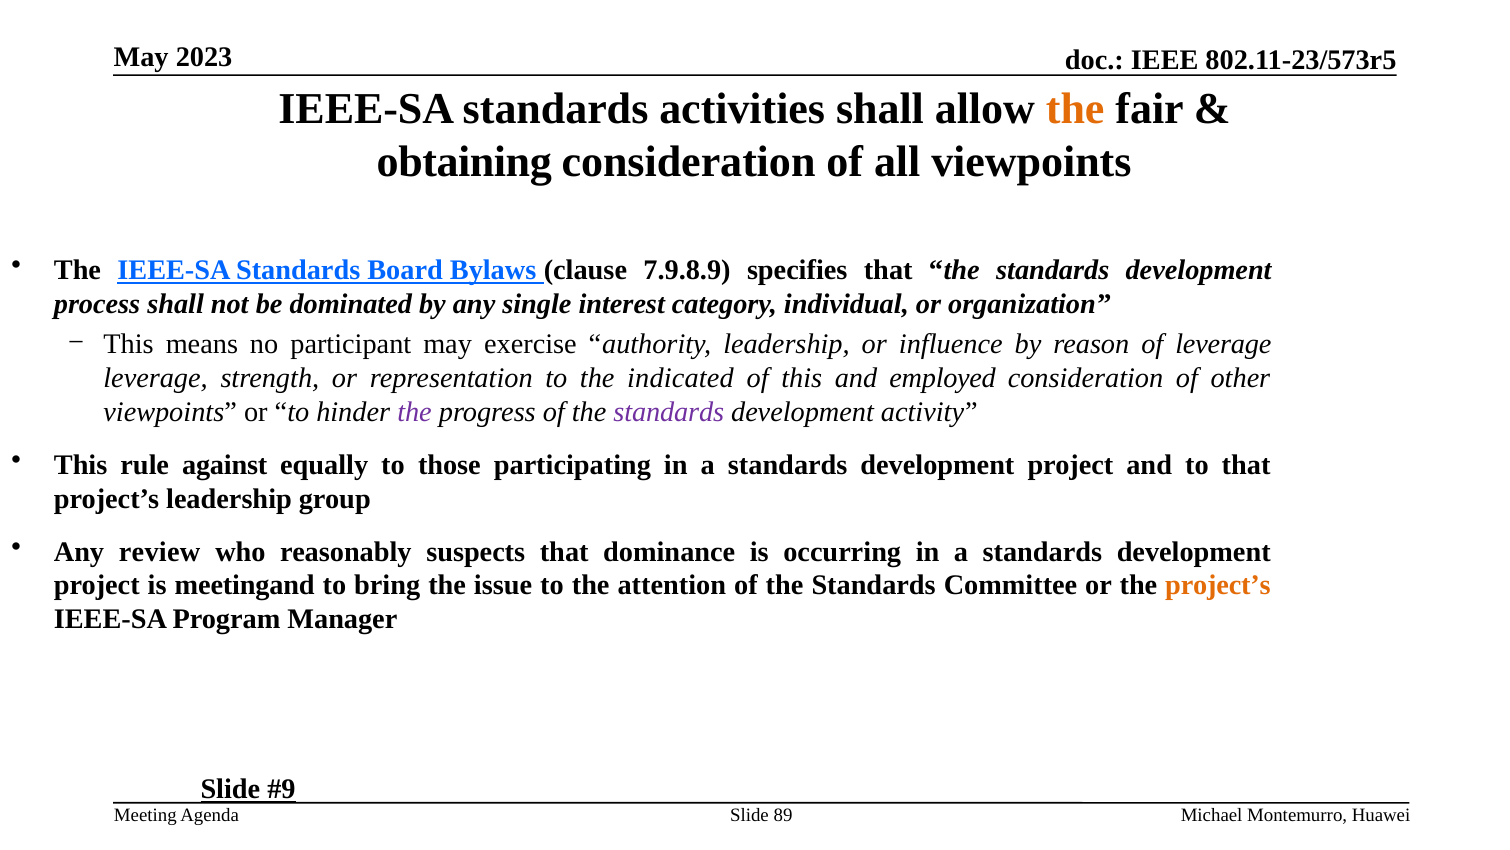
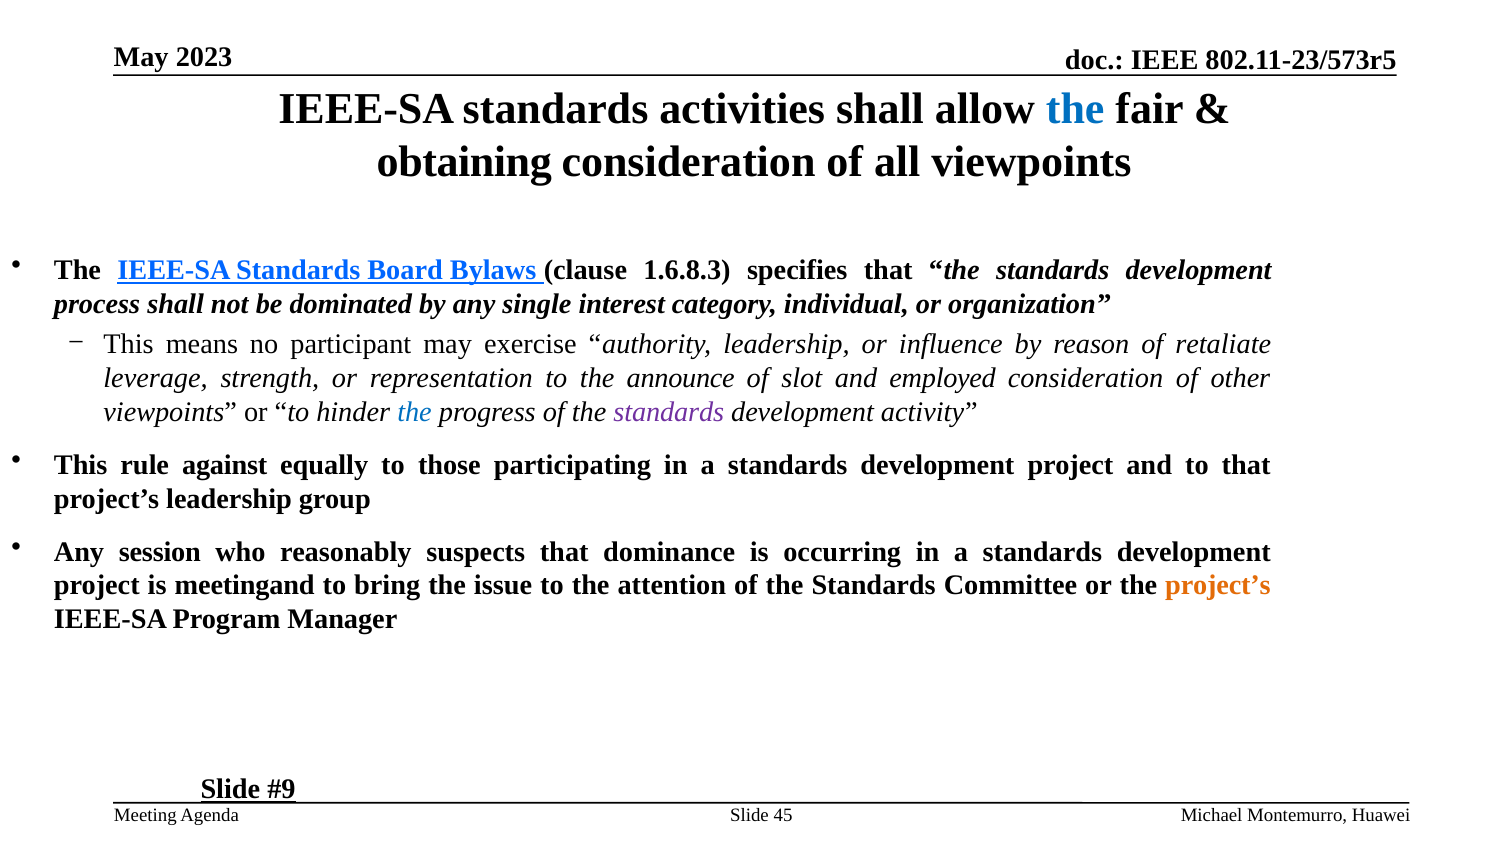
the colour: orange -> blue (1075, 109)
7.9.8.9: 7.9.8.9 -> 1.6.8.3 (687, 270)
of leverage: leverage -> retaliate (1223, 344)
indicated: indicated -> announce (681, 378)
of this: this -> slot (802, 378)
the colour: purple -> blue (414, 412)
review: review -> session (160, 551)
89: 89 -> 45 (783, 815)
